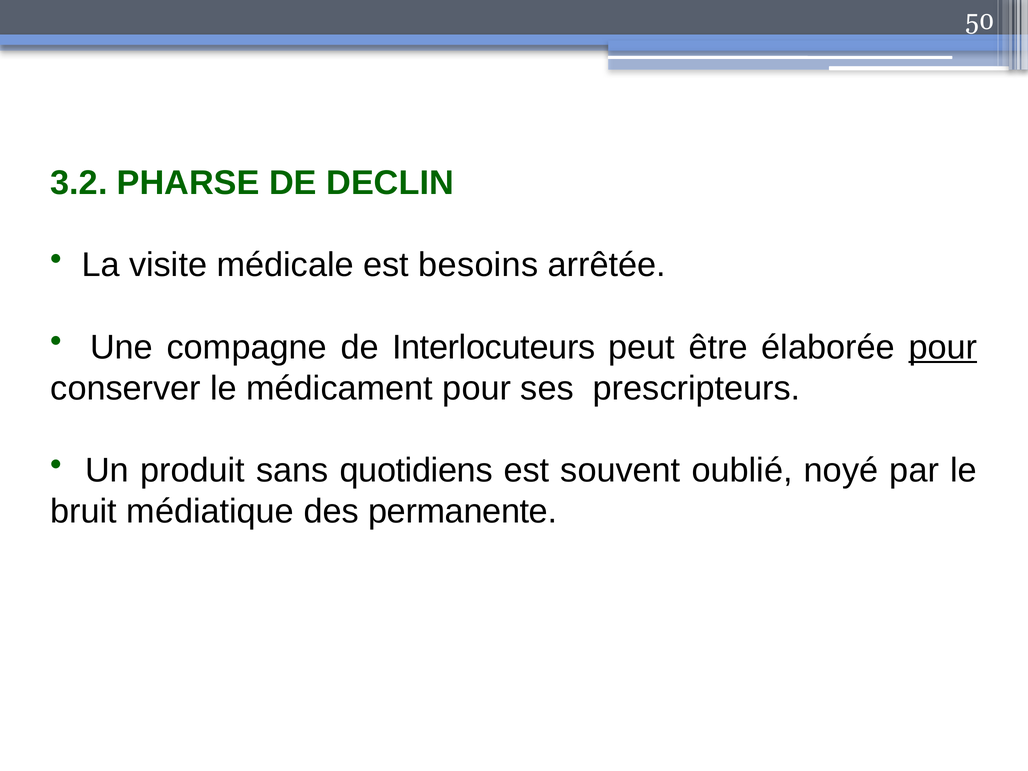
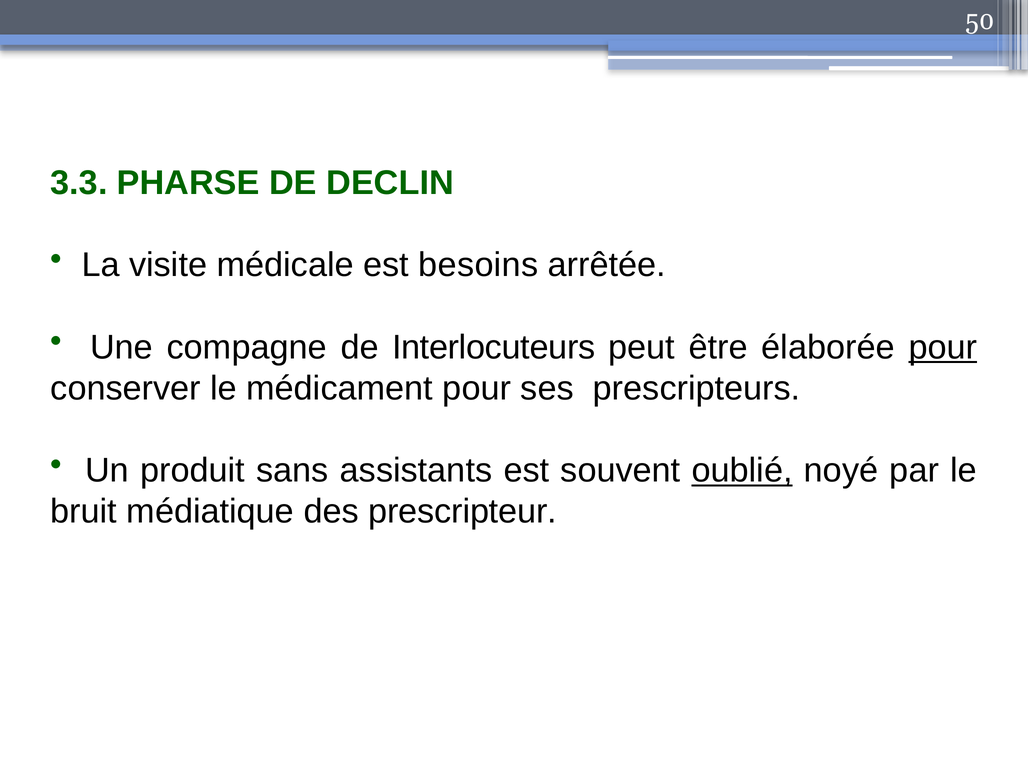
3.2: 3.2 -> 3.3 (79, 183)
quotidiens: quotidiens -> assistants (416, 471)
oublié underline: none -> present (742, 471)
permanente: permanente -> prescripteur (463, 512)
